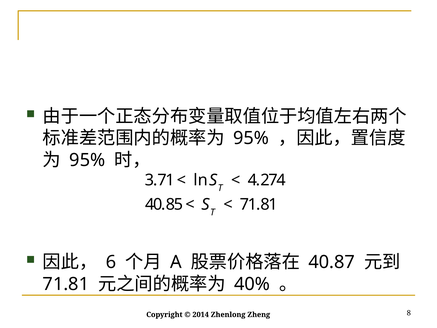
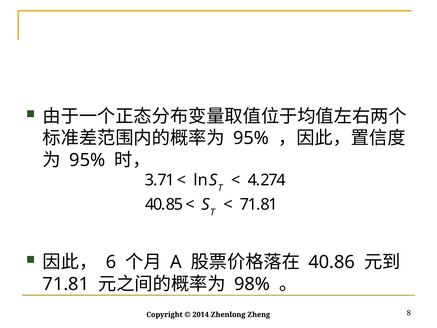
40.87: 40.87 -> 40.86 (332, 262)
40%: 40% -> 98% (252, 284)
